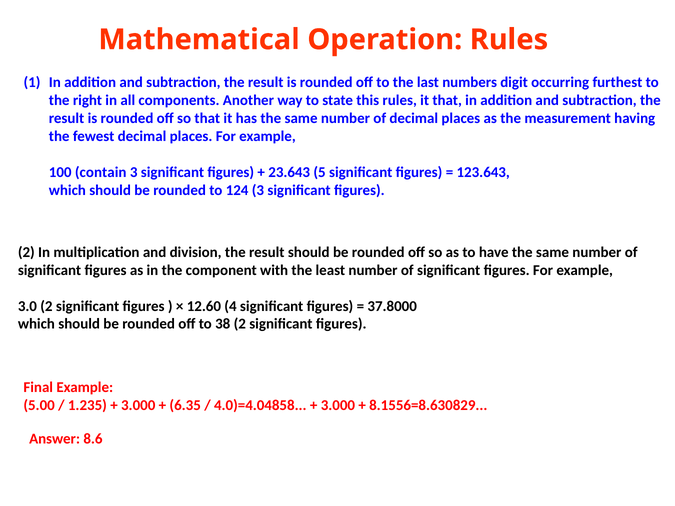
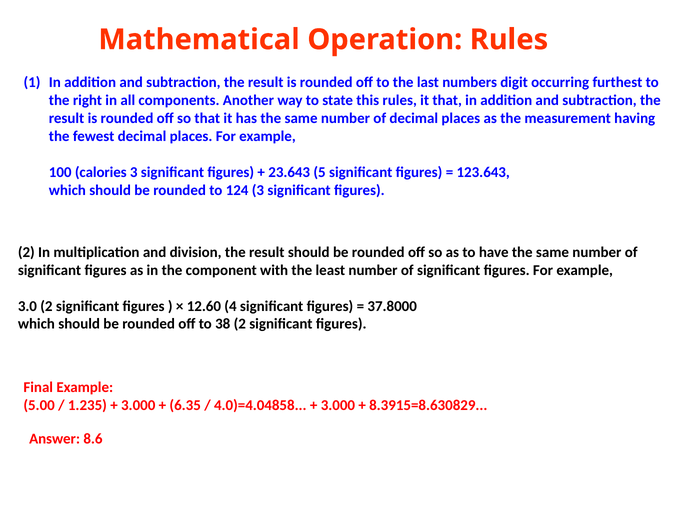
contain: contain -> calories (101, 172)
8.1556=8.630829: 8.1556=8.630829 -> 8.3915=8.630829 (428, 406)
